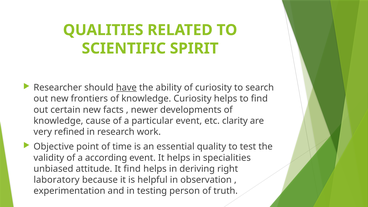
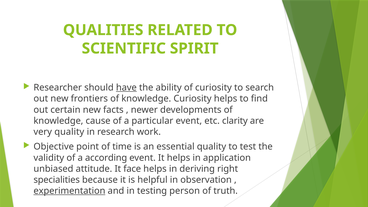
very refined: refined -> quality (69, 132)
specialities: specialities -> application (227, 158)
It find: find -> face (132, 169)
laboratory: laboratory -> specialities (57, 180)
experimentation underline: none -> present (69, 191)
